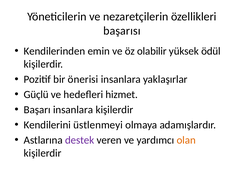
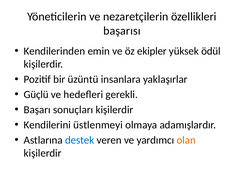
olabilir: olabilir -> ekipler (152, 51)
önerisi: önerisi -> üzüntü (83, 79)
hizmet: hizmet -> gerekli (122, 95)
Başarı insanlara: insanlara -> sonuçları (73, 110)
destek colour: purple -> blue (80, 140)
